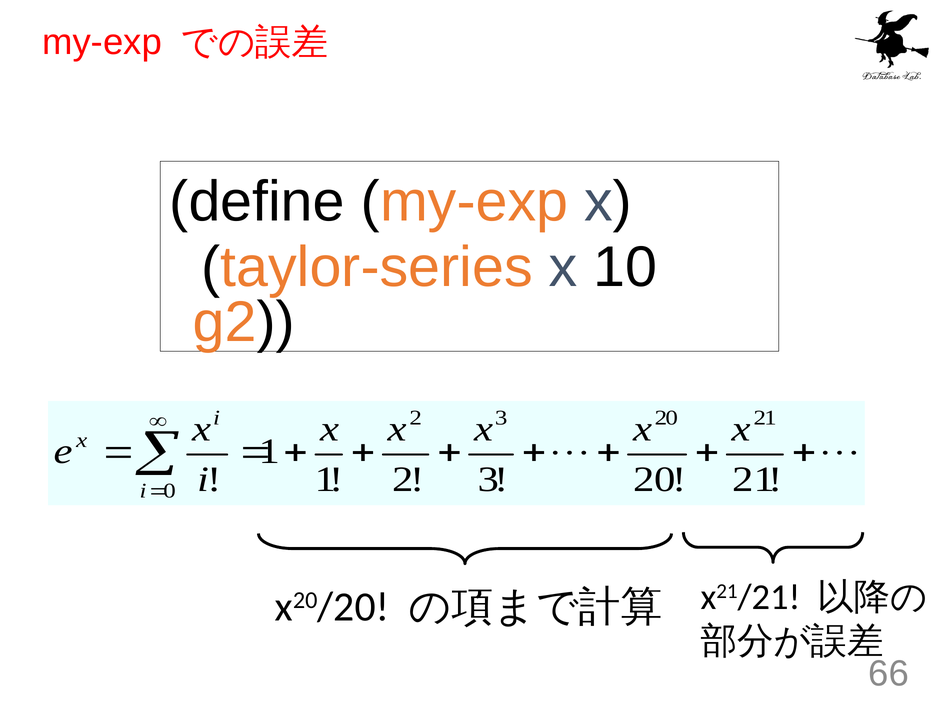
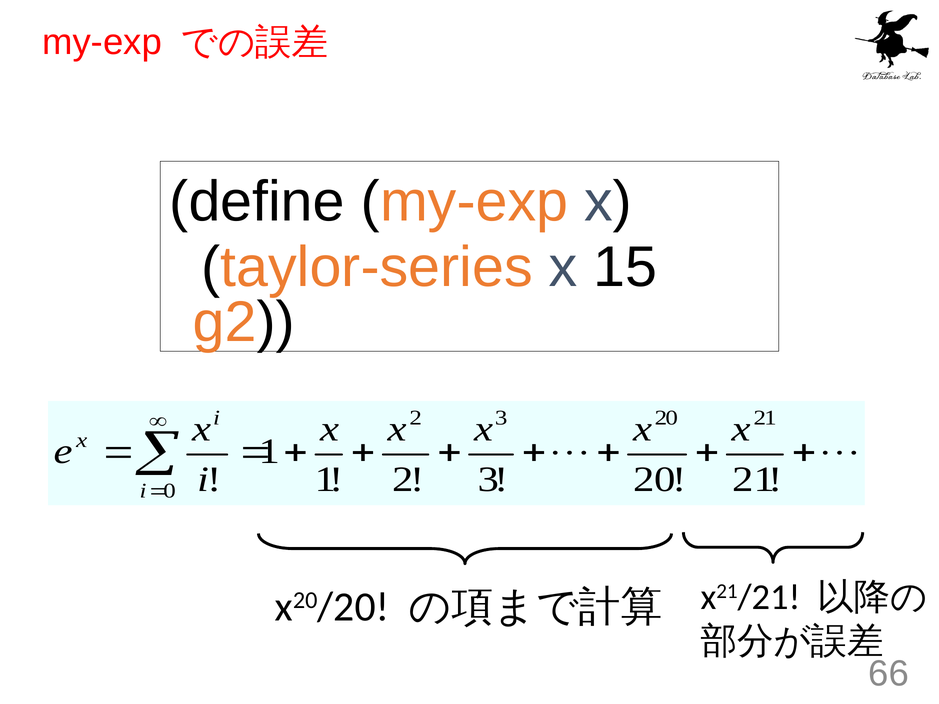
10: 10 -> 15 (625, 267)
